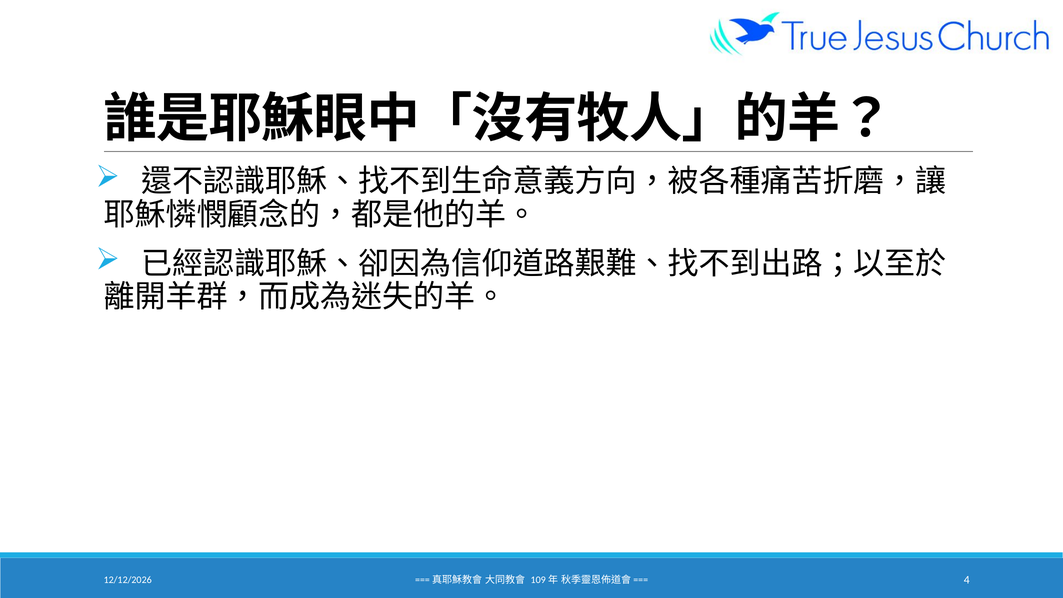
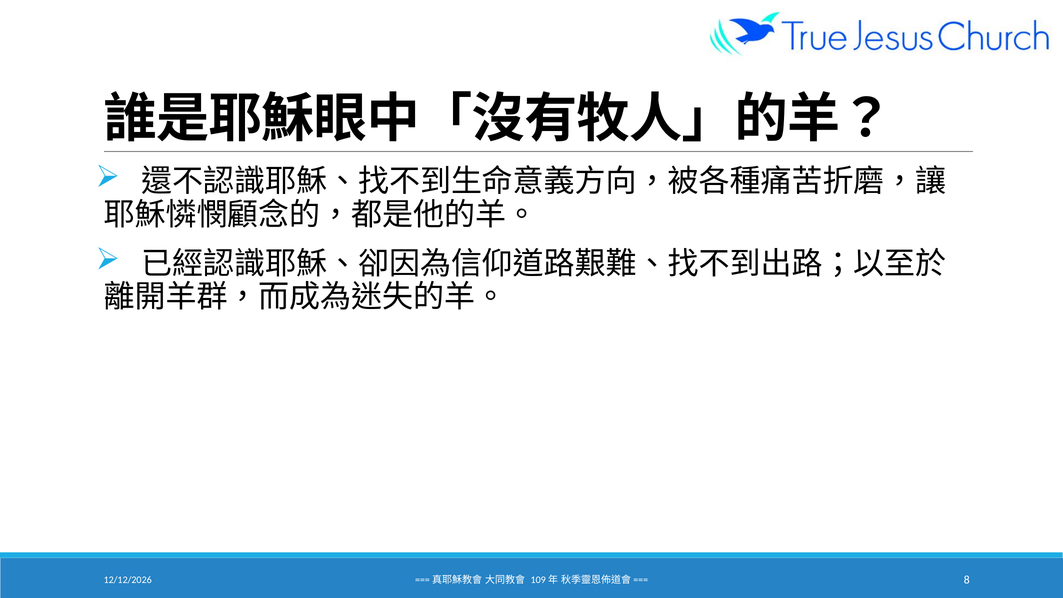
4: 4 -> 8 (967, 580)
